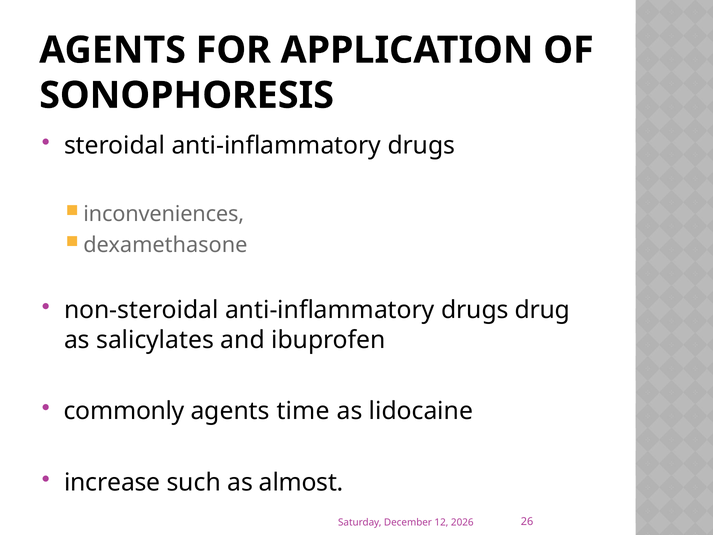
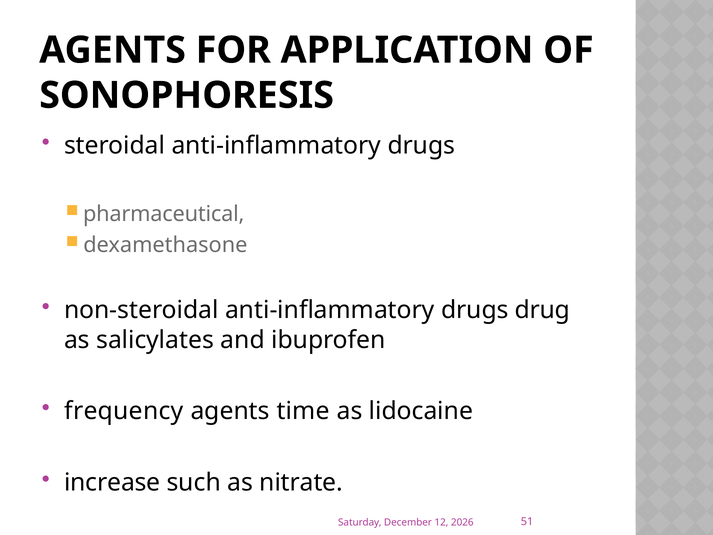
inconveniences: inconveniences -> pharmaceutical (164, 214)
commonly: commonly -> frequency (124, 411)
almost: almost -> nitrate (301, 482)
26: 26 -> 51 (527, 521)
